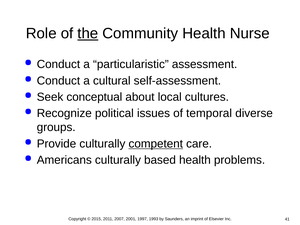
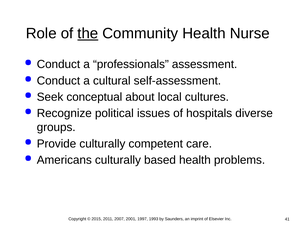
particularistic: particularistic -> professionals (131, 64)
temporal: temporal -> hospitals (209, 113)
competent underline: present -> none (156, 144)
